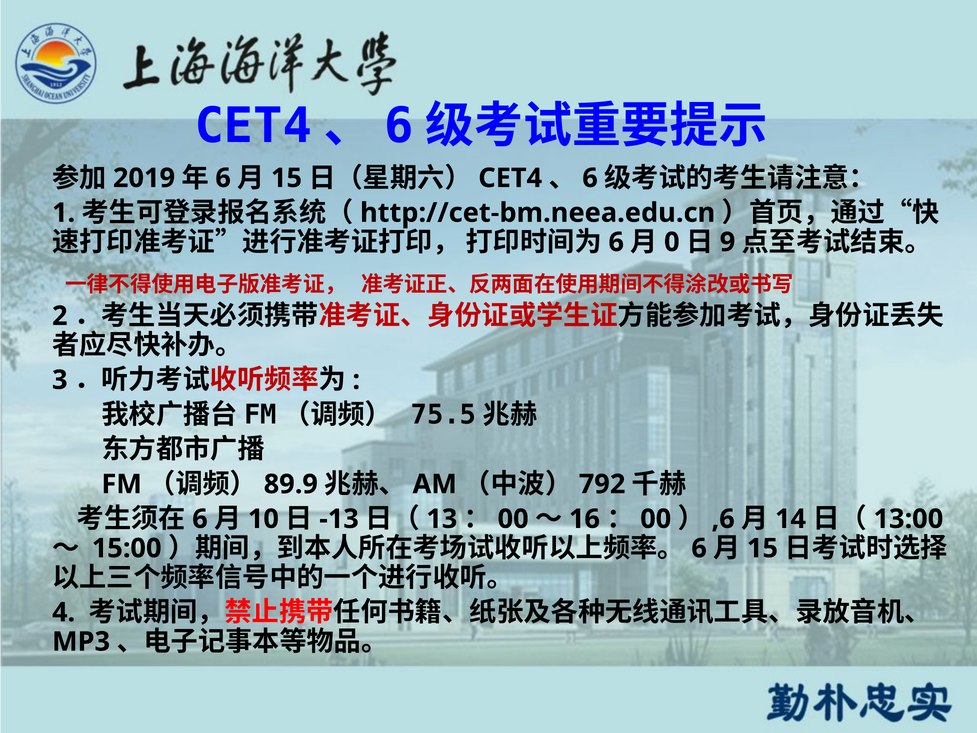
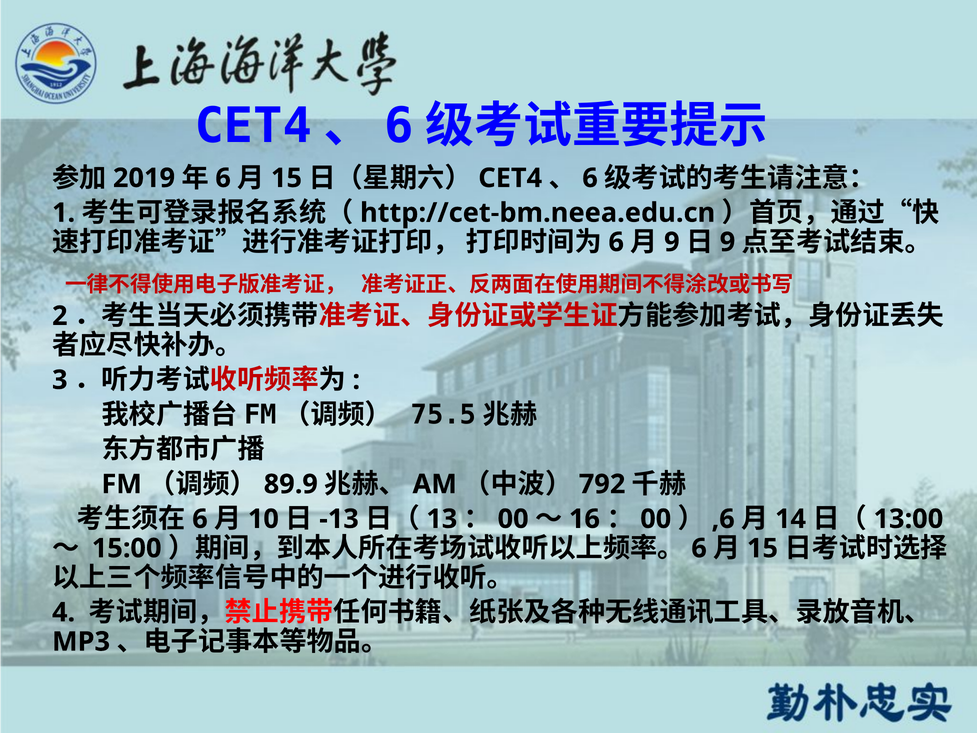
0: 0 -> 9 (672, 242)
